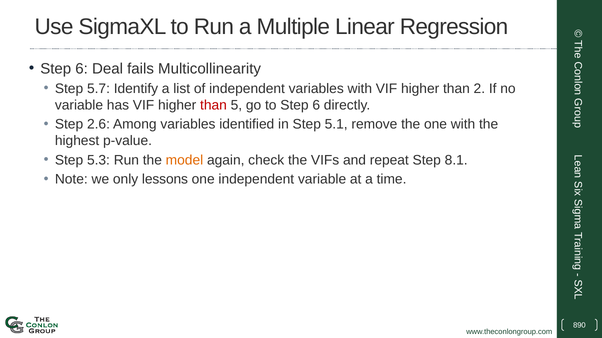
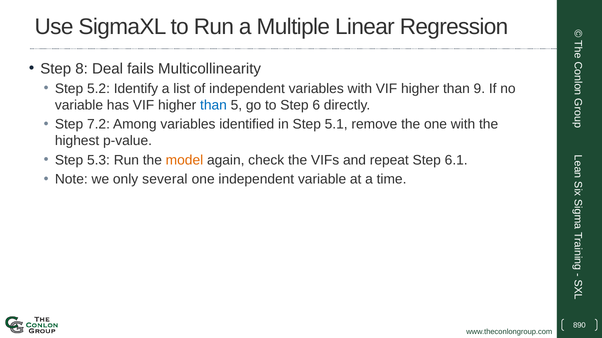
6: 6 -> 8 (82, 69)
5.7: 5.7 -> 5.2 (98, 89)
2: 2 -> 9 (479, 89)
than colour: red -> blue (213, 105)
2.6: 2.6 -> 7.2 (98, 125)
8.1: 8.1 -> 6.1 (456, 160)
lessons: lessons -> several (165, 180)
